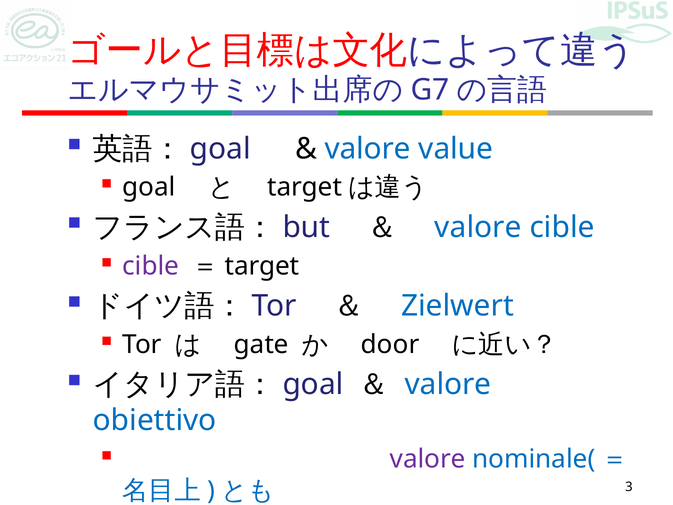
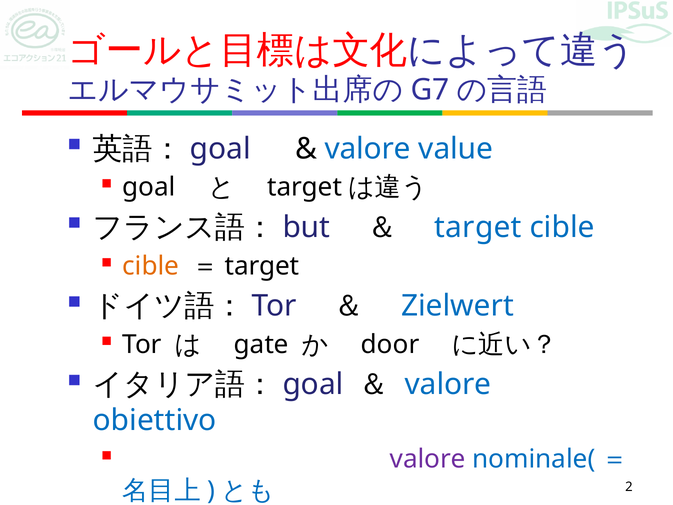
valore: valore -> target (478, 227)
cible colour: purple -> orange (151, 266)
3: 3 -> 2 (629, 487)
